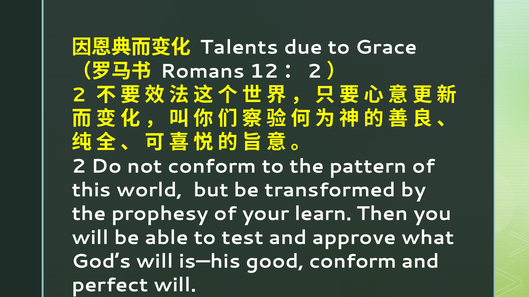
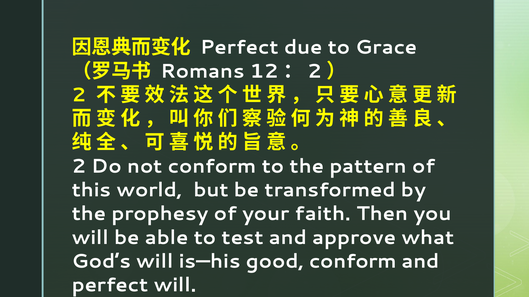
Talents: Talents -> Perfect (239, 48)
learn: learn -> faith (323, 214)
